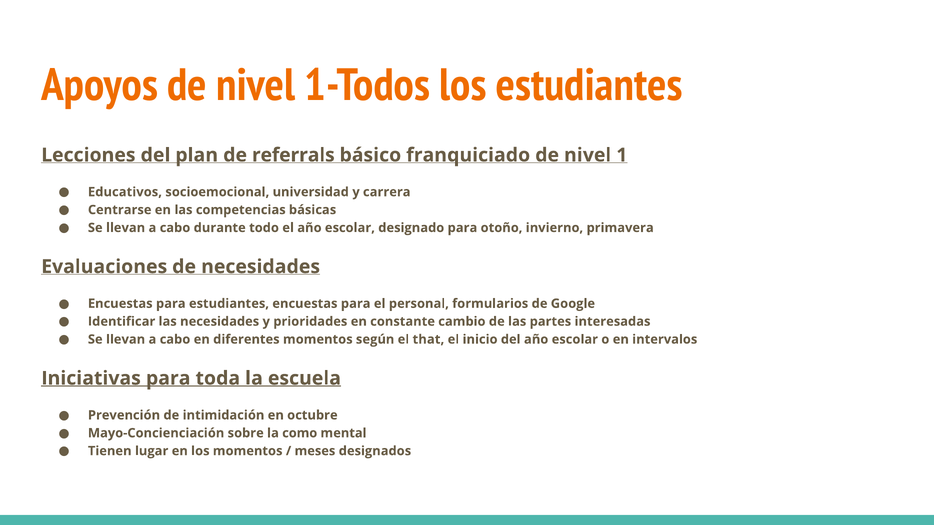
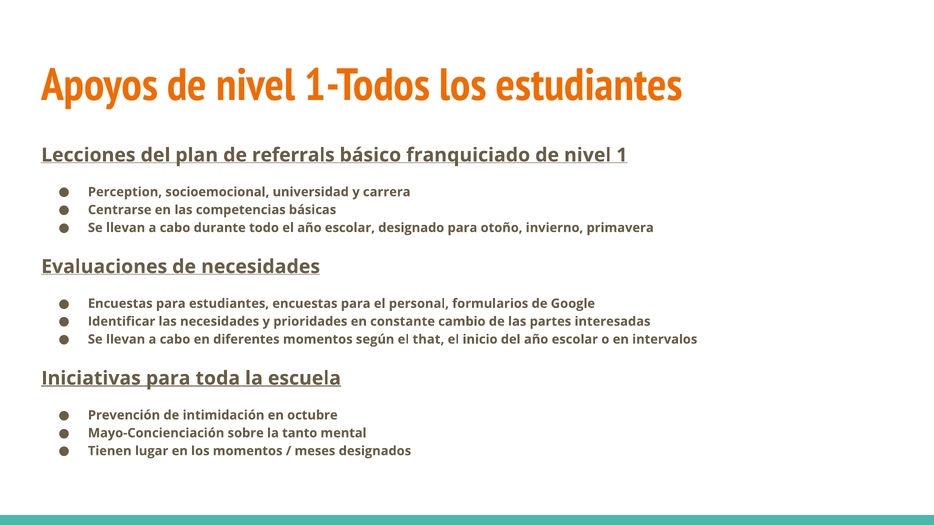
Educativos: Educativos -> Perception (125, 192)
como: como -> tanto (300, 433)
